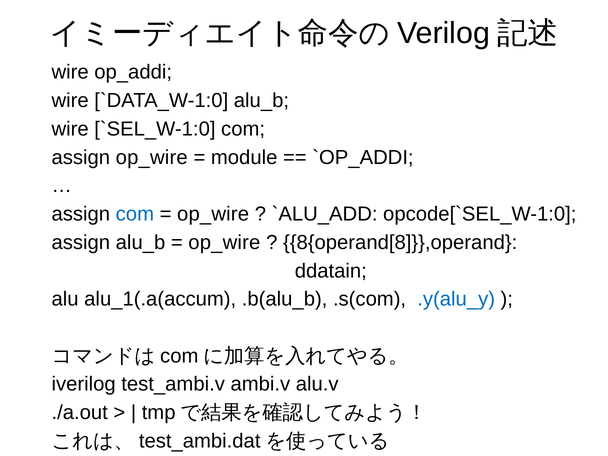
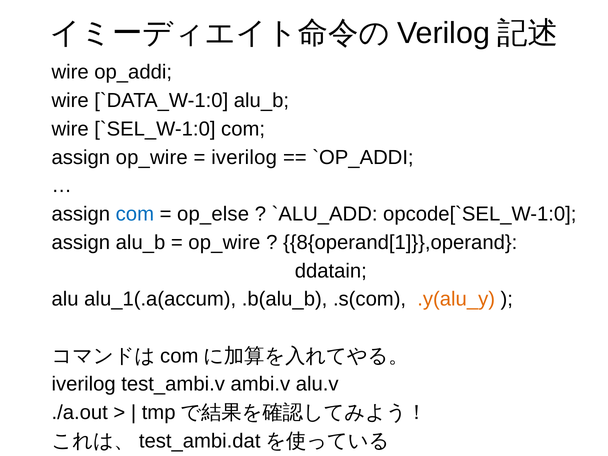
module: module -> iverilog (244, 157)
op_wire: op_wire -> op_else (213, 214)
8{operand[8]}},operand: 8{operand[8]}},operand -> 8{operand[1]}},operand (400, 242)
.y(alu_y colour: blue -> orange (456, 299)
